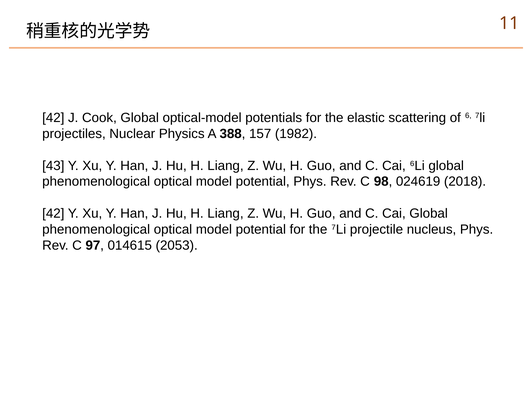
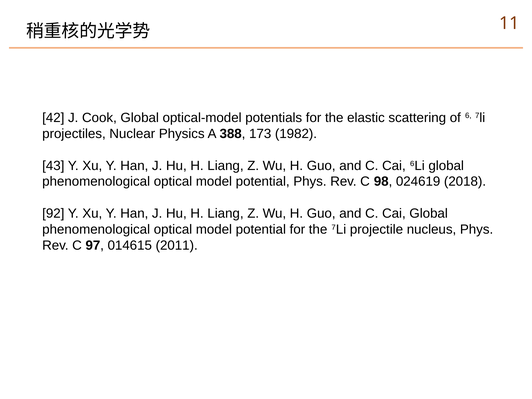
157: 157 -> 173 (260, 134)
42: 42 -> 92 (53, 214)
2053: 2053 -> 2011 (177, 245)
